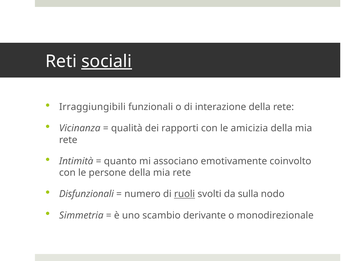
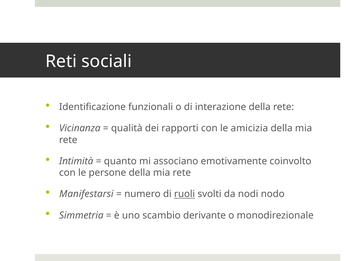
sociali underline: present -> none (107, 62)
Irraggiungibili: Irraggiungibili -> Identificazione (92, 107)
Disfunzionali: Disfunzionali -> Manifestarsi (86, 195)
sulla: sulla -> nodi (248, 195)
